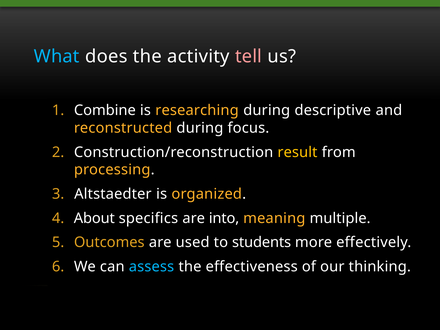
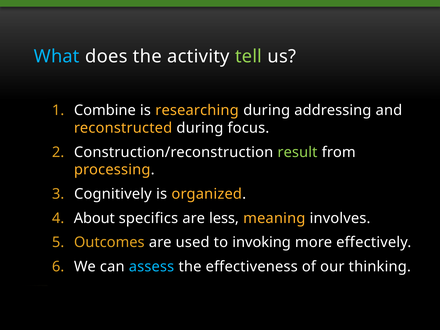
tell colour: pink -> light green (249, 56)
descriptive: descriptive -> addressing (333, 110)
result colour: yellow -> light green (297, 152)
Altstaedter: Altstaedter -> Cognitively (113, 194)
into: into -> less (224, 218)
multiple: multiple -> involves (340, 218)
students: students -> invoking (262, 242)
